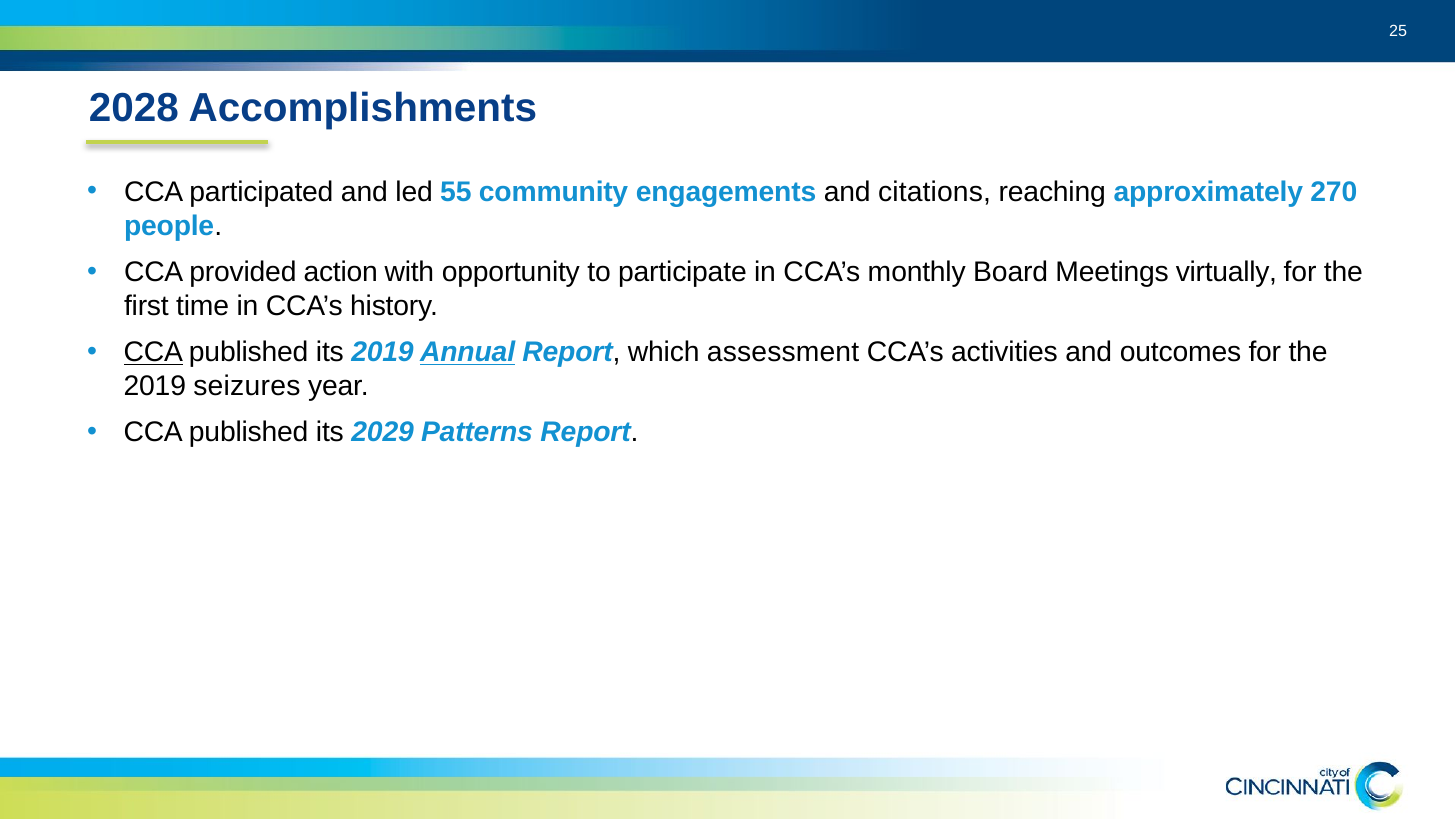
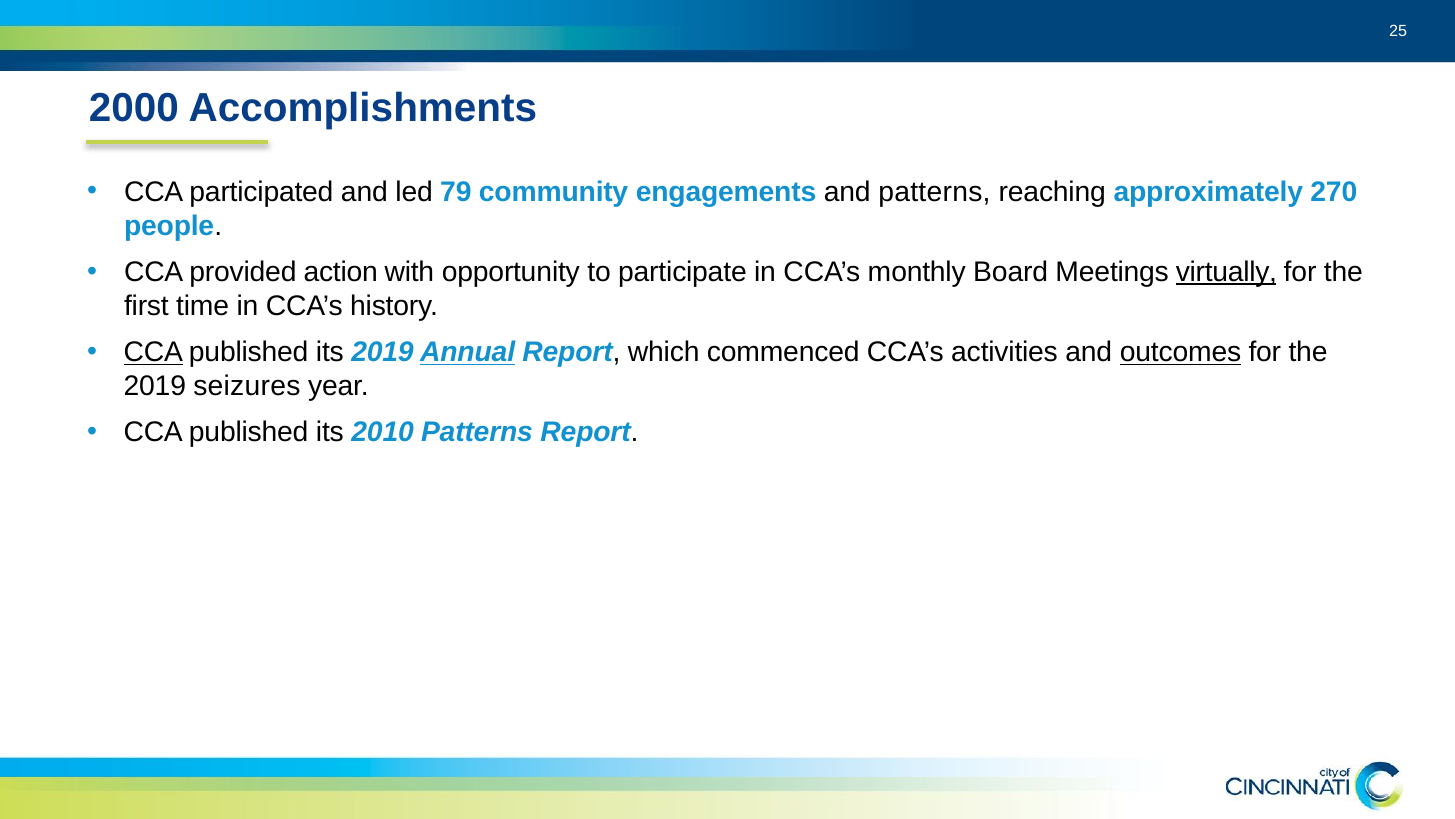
2028: 2028 -> 2000 (134, 108)
55: 55 -> 79 (456, 192)
and citations: citations -> patterns (934, 192)
virtually underline: none -> present (1226, 272)
assessment: assessment -> commenced (783, 352)
outcomes underline: none -> present (1181, 352)
2029: 2029 -> 2010 (383, 432)
